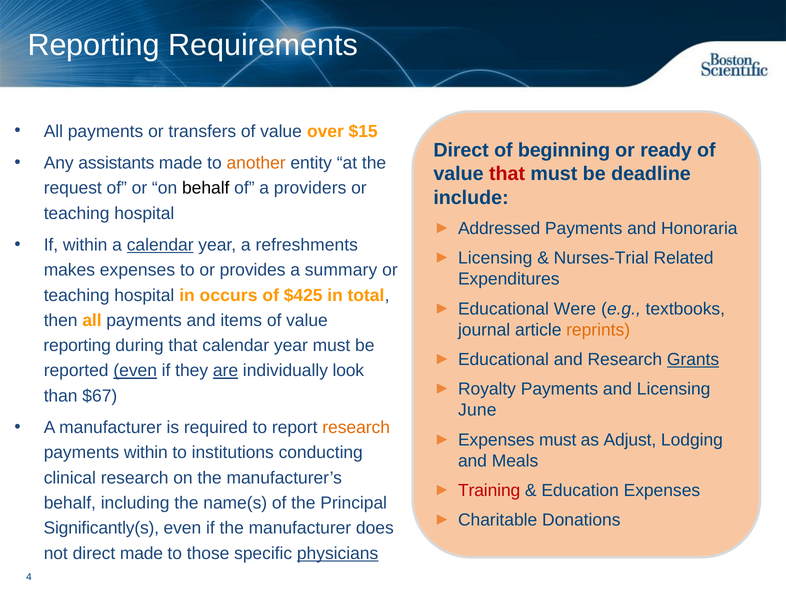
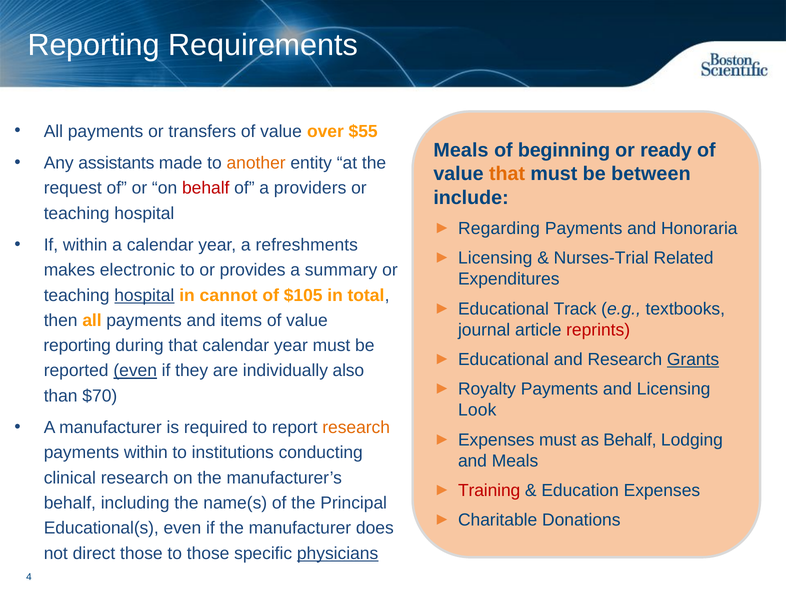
$15: $15 -> $55 (363, 131)
Direct: Direct -> Meals (461, 150)
that colour: red -> orange (507, 174)
deadline: deadline -> between (651, 174)
behalf colour: black -> red (206, 188)
Addressed: Addressed -> Regarding (499, 228)
calendar underline: present -> none (160, 245)
makes expenses: expenses -> electronic (137, 270)
hospital underline: none -> present (144, 295)
occurs: occurs -> cannot (229, 295)
$425: $425 -> $105 (303, 295)
Were: Were -> Track (575, 309)
reprints colour: orange -> red (598, 329)
are underline: present -> none (226, 370)
look: look -> also (348, 370)
$67: $67 -> $70 (100, 396)
June: June -> Look (477, 410)
as Adjust: Adjust -> Behalf (630, 439)
Significantly(s: Significantly(s -> Educational(s (101, 528)
direct made: made -> those (141, 553)
